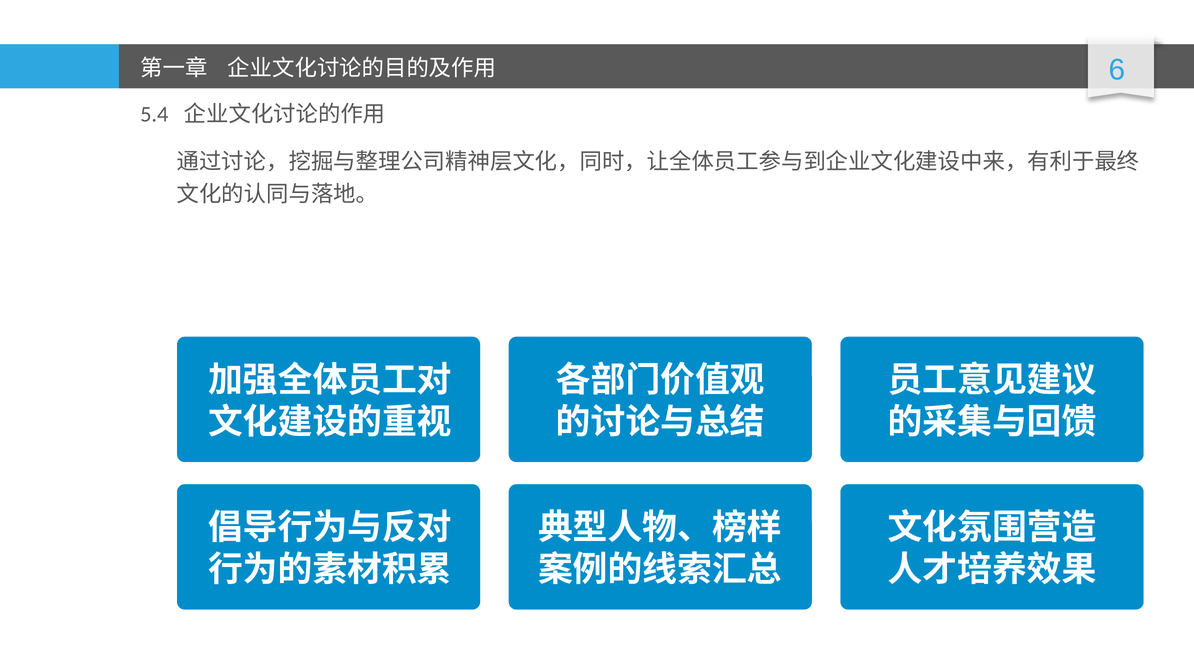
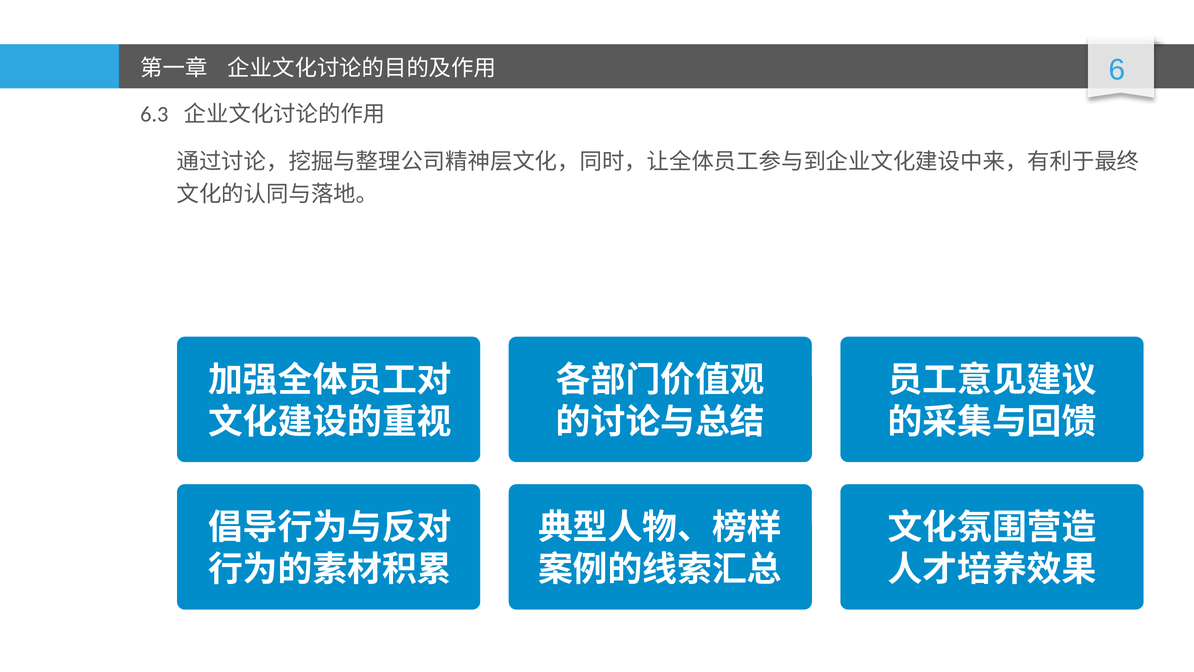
5.4: 5.4 -> 6.3 (154, 114)
